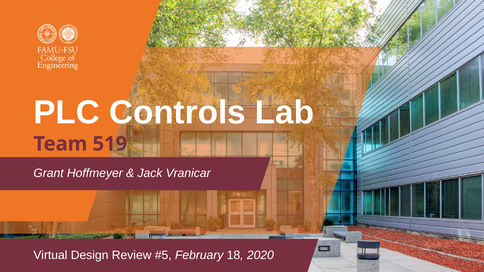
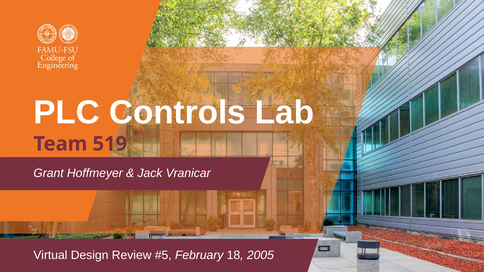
2020: 2020 -> 2005 (260, 255)
